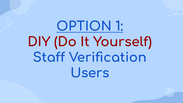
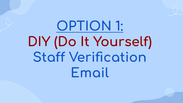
Users: Users -> Email (90, 73)
